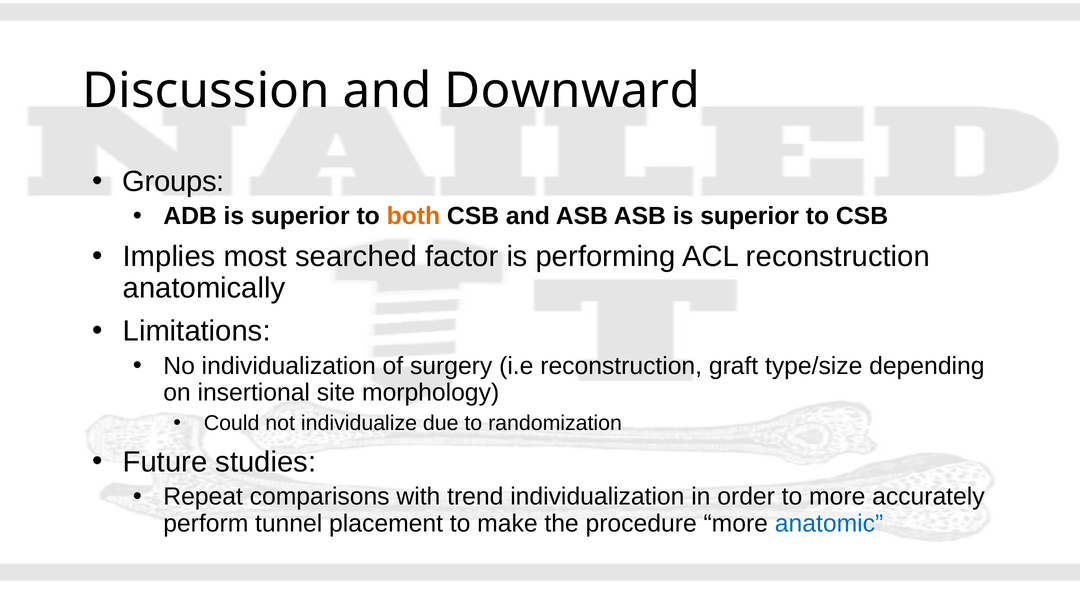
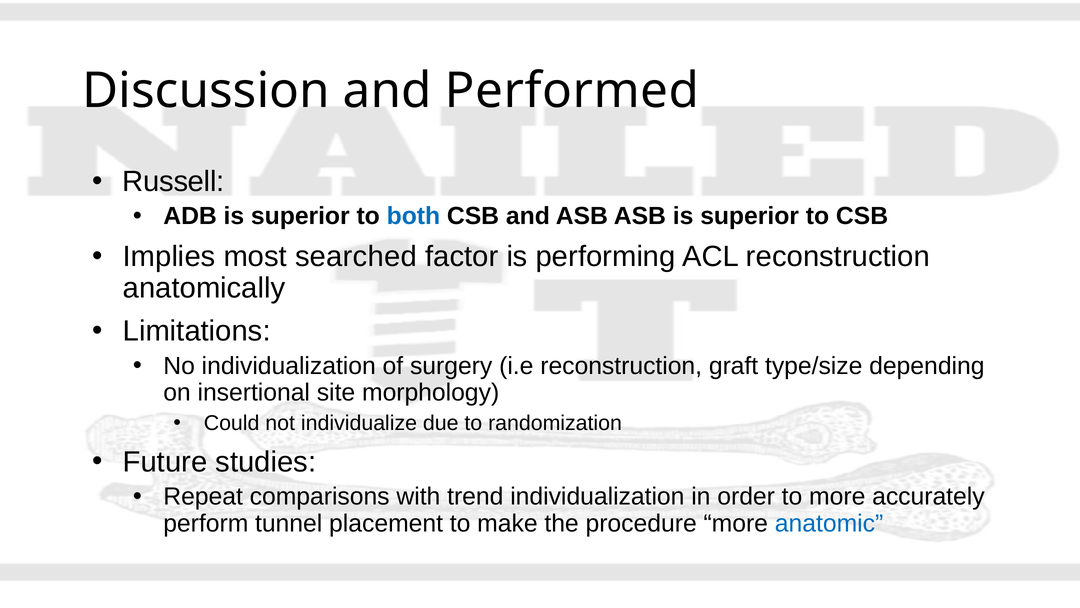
Downward: Downward -> Performed (572, 91)
Groups: Groups -> Russell (173, 181)
both colour: orange -> blue (413, 216)
